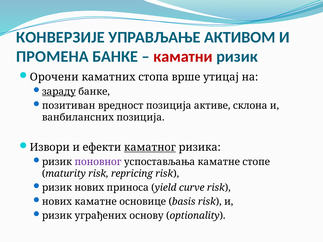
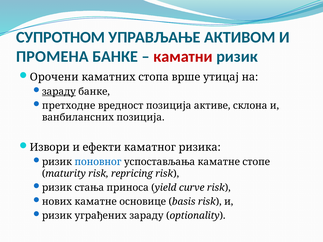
КОНВЕРЗИЈЕ: КОНВЕРЗИЈЕ -> СУПРОТНОМ (61, 37)
позитиван: позитиван -> претходне (69, 106)
каматног underline: present -> none (150, 147)
поновног colour: purple -> blue (98, 162)
ризик нових: нових -> стања (89, 188)
уграђених основу: основу -> зараду (146, 216)
